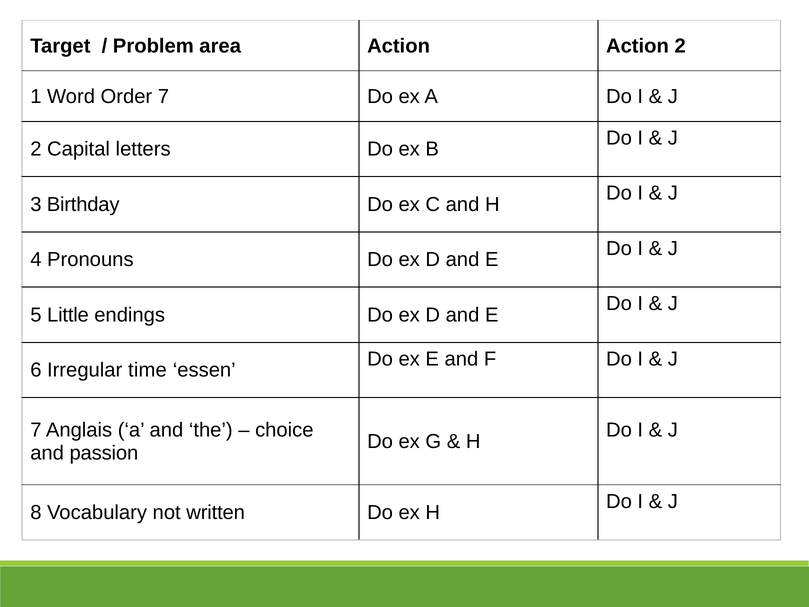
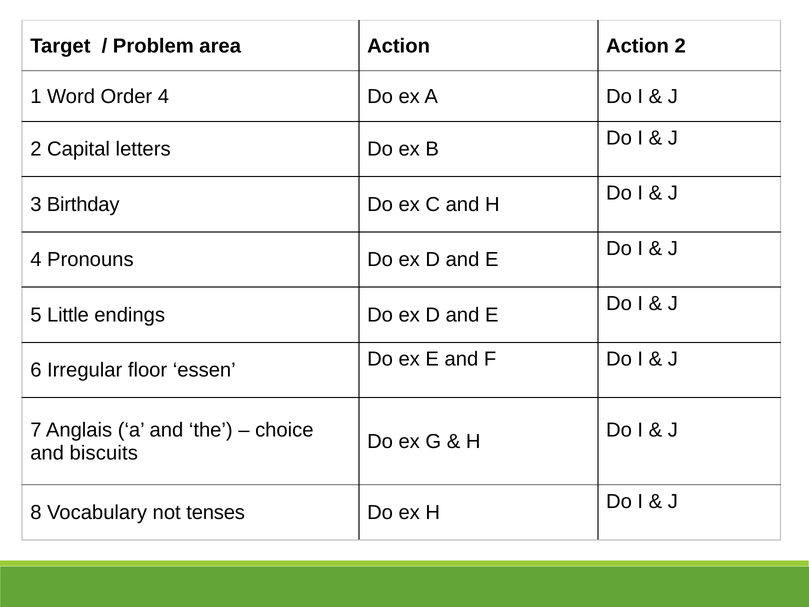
Order 7: 7 -> 4 (163, 96)
time: time -> floor (148, 370)
passion: passion -> biscuits (104, 453)
written: written -> tenses (216, 513)
